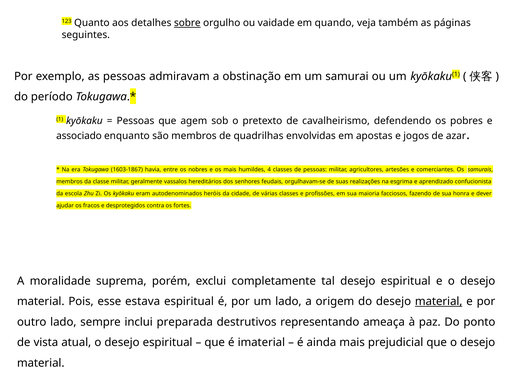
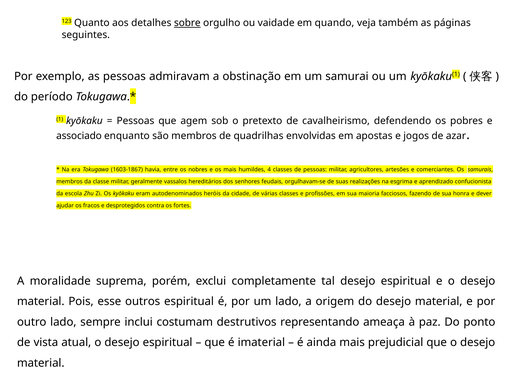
estava: estava -> outros (143, 301)
material underline: present -> none (439, 301)
preparada: preparada -> costumam (185, 322)
